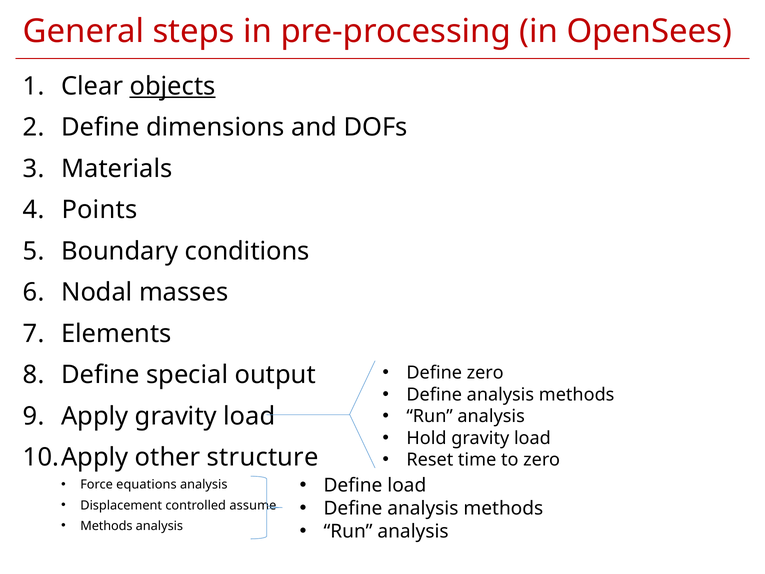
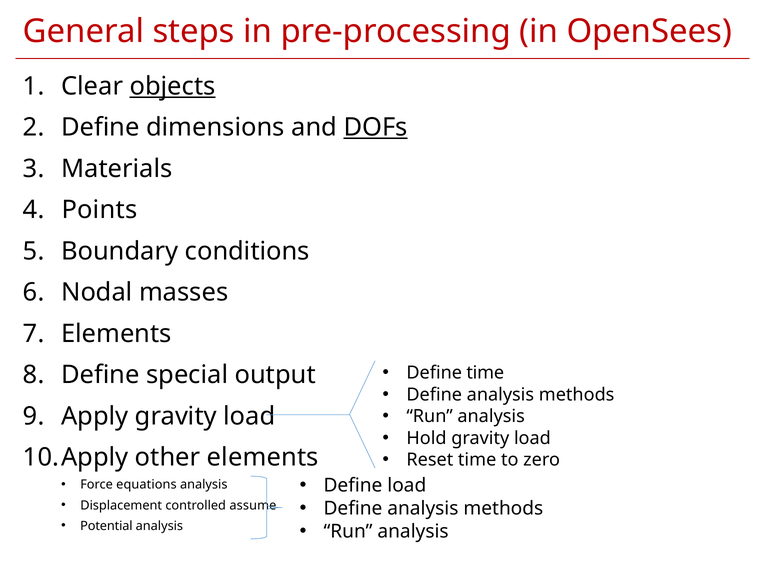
DOFs underline: none -> present (376, 127)
Define zero: zero -> time (485, 373)
other structure: structure -> elements (263, 457)
Methods: Methods -> Potential (106, 526)
